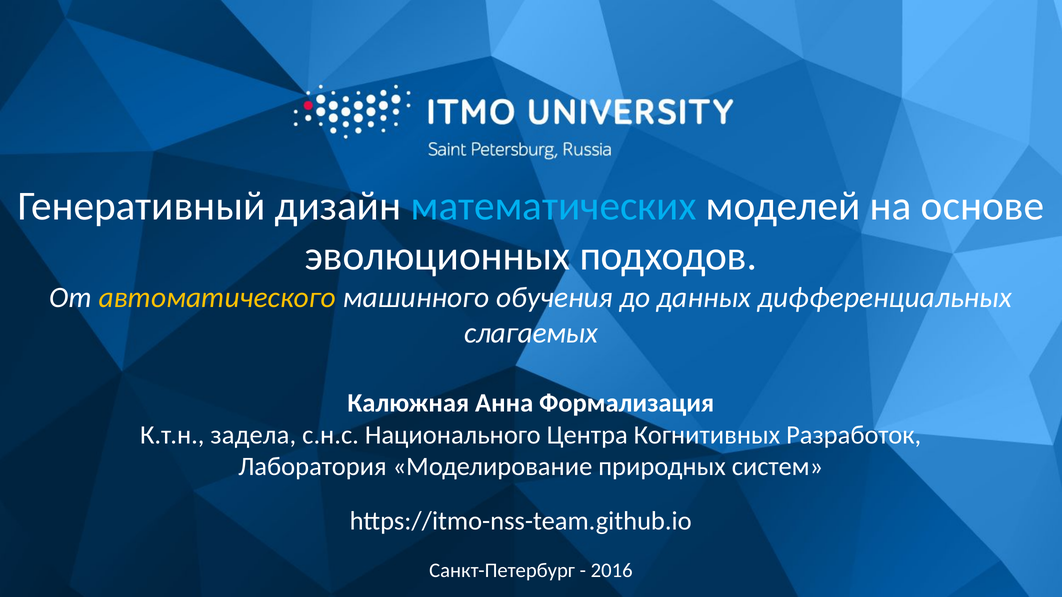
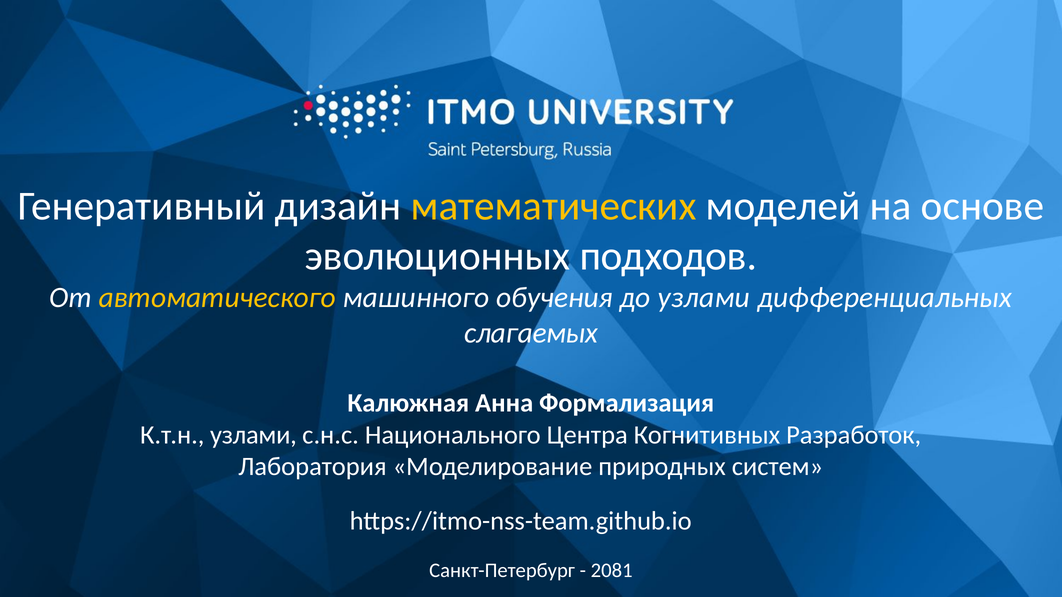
математических colour: light blue -> yellow (554, 206)
до данных: данных -> узлами (704, 298)
К.т.н задела: задела -> узлами (253, 435)
2016: 2016 -> 2081 (612, 571)
